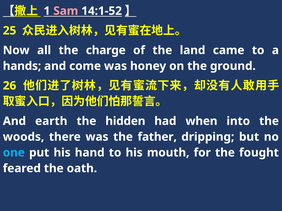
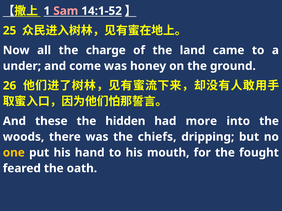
hands: hands -> under (22, 66)
earth: earth -> these (51, 121)
when: when -> more (201, 121)
father: father -> chiefs (157, 137)
one colour: light blue -> yellow (14, 153)
